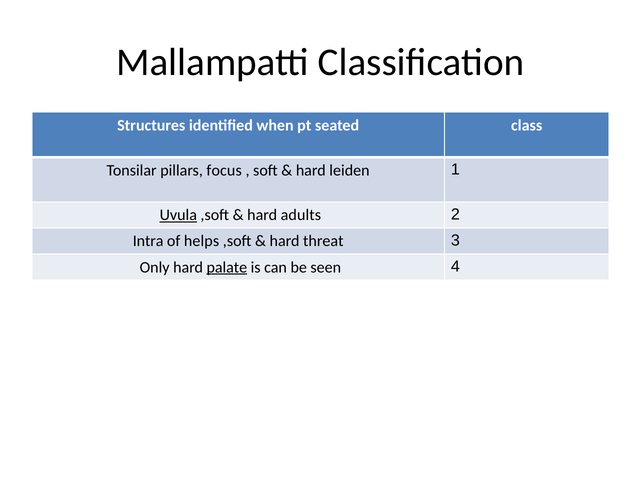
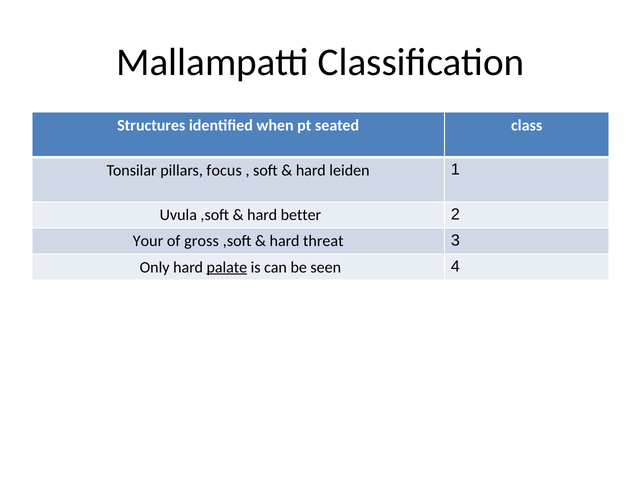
Uvula underline: present -> none (178, 215)
adults: adults -> better (301, 215)
Intra: Intra -> Your (148, 241)
helps: helps -> gross (202, 241)
